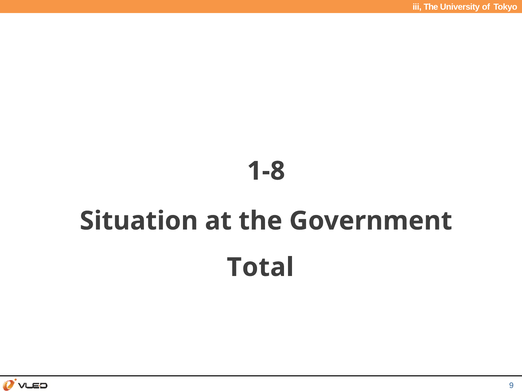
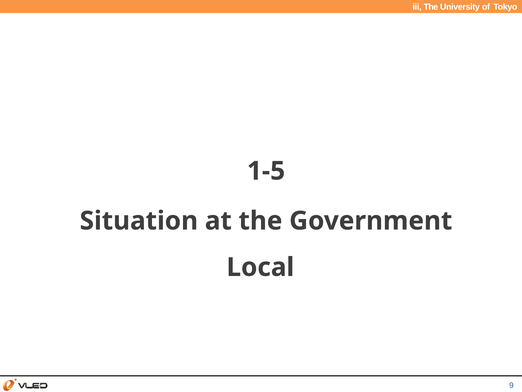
1-8: 1-8 -> 1-5 (266, 171)
Total: Total -> Local (260, 267)
